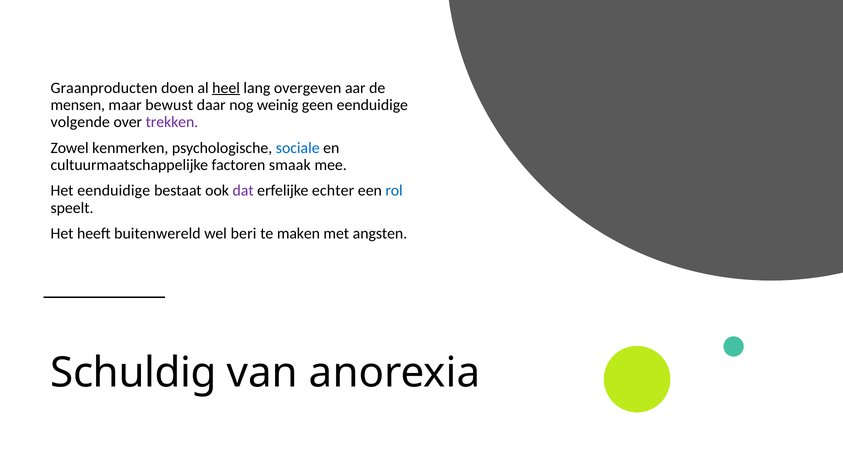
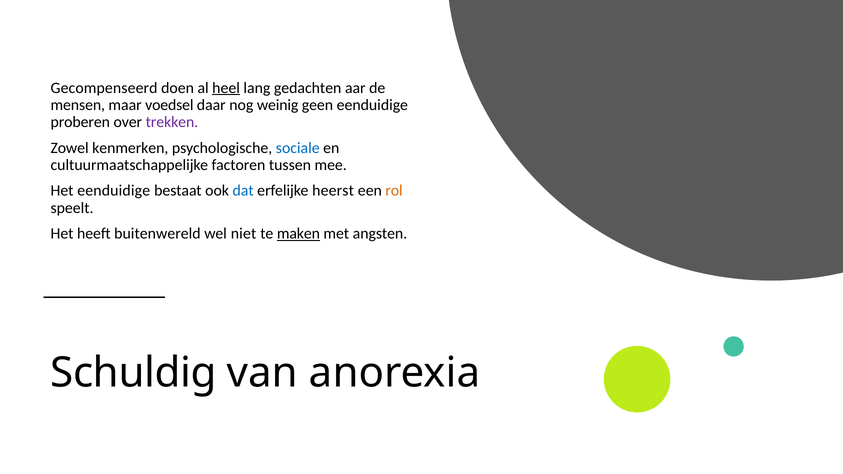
Graanproducten: Graanproducten -> Gecompenseerd (104, 88)
overgeven: overgeven -> gedachten (308, 88)
bewust: bewust -> voedsel (169, 105)
volgende: volgende -> proberen (80, 122)
smaak: smaak -> tussen (290, 165)
dat colour: purple -> blue (243, 191)
echter: echter -> heerst (333, 191)
rol colour: blue -> orange (394, 191)
beri: beri -> niet (244, 234)
maken underline: none -> present (298, 234)
